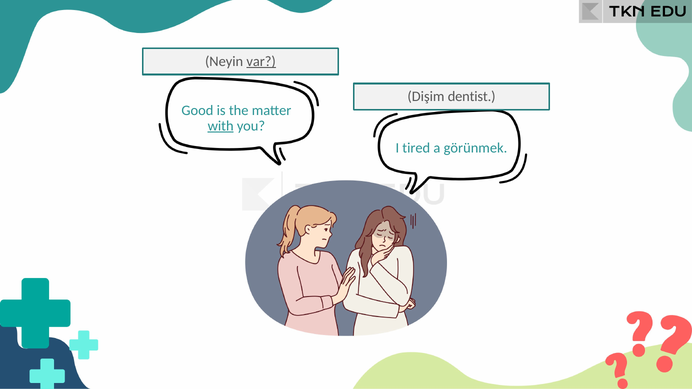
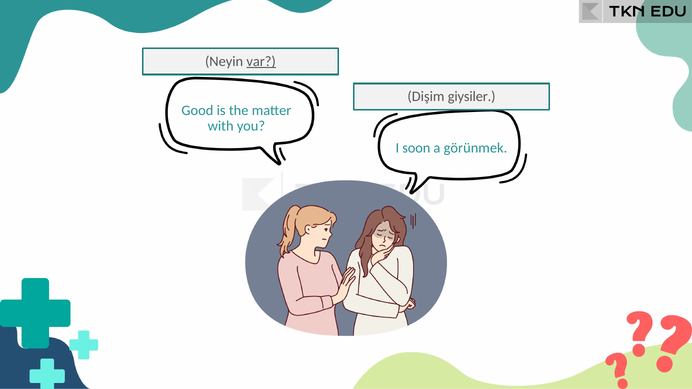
dentist: dentist -> giysiler (472, 97)
with underline: present -> none (221, 126)
tired: tired -> soon (416, 148)
